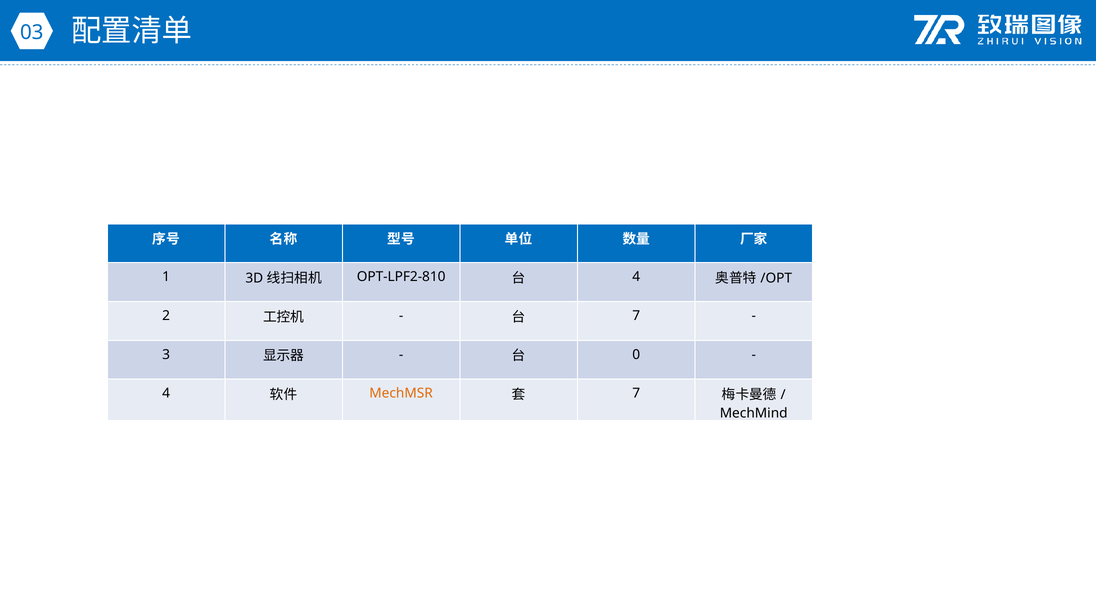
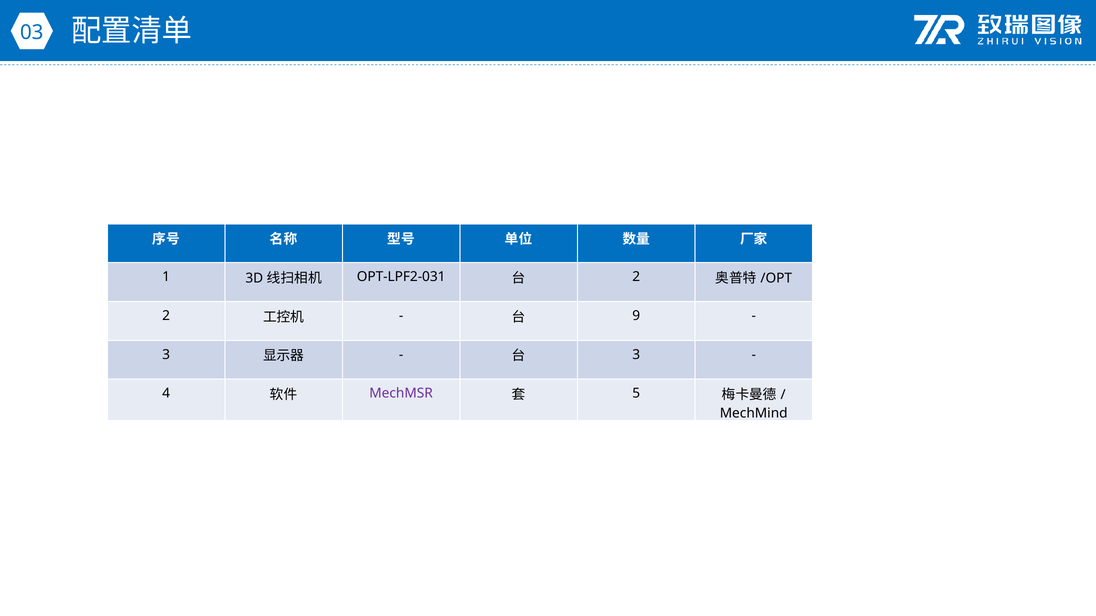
OPT-LPF2-810: OPT-LPF2-810 -> OPT-LPF2-031 (401, 277)
4: 4 -> 2 (636, 277)
7: 7 -> 9 (636, 316)
0: 0 -> 3 (636, 355)
MechMSR colour: orange -> purple (401, 394)
7: 7 -> 5 (636, 394)
